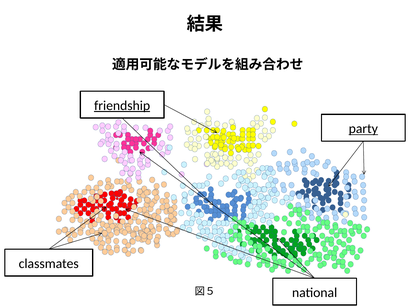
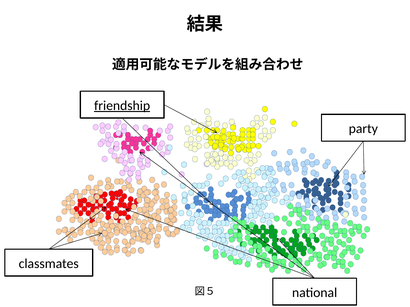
party underline: present -> none (363, 129)
